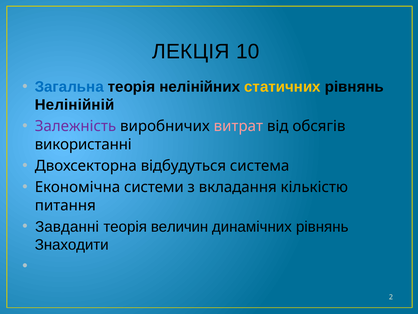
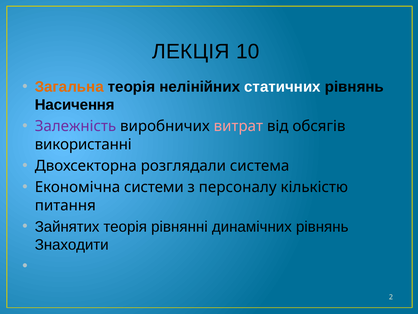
Загальна colour: blue -> orange (69, 87)
статичних colour: yellow -> white (282, 87)
Нелінійній: Нелінійній -> Насичення (75, 105)
відбудуться: відбудуться -> розглядали (183, 166)
вкладання: вкладання -> персоналу (238, 187)
Завданні: Завданні -> Зайнятих (67, 226)
величин: величин -> рівнянні (179, 226)
